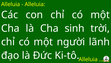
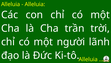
sinh: sinh -> trần (75, 28)
